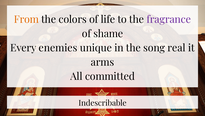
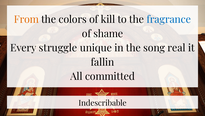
life: life -> kill (108, 19)
fragrance colour: purple -> blue (169, 19)
enemies: enemies -> struggle (58, 48)
arms: arms -> fallin (103, 62)
